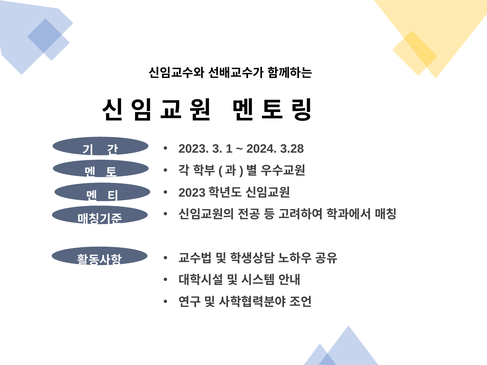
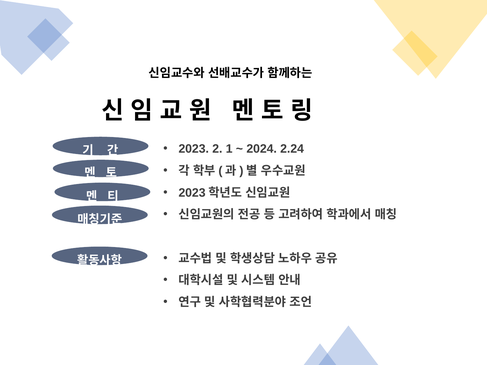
3: 3 -> 2 (217, 149)
3.28: 3.28 -> 2.24 (292, 149)
